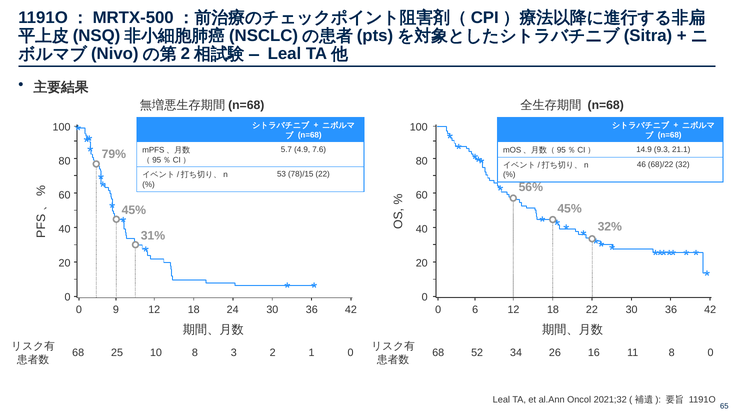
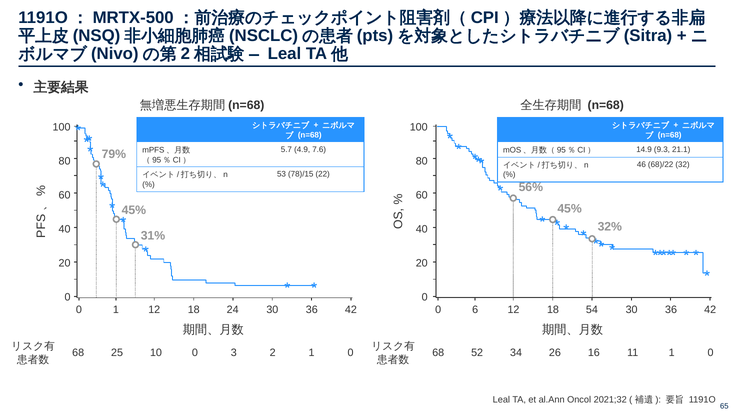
0 9: 9 -> 1 (116, 309)
18 22: 22 -> 54 (592, 309)
10 8: 8 -> 0 (195, 352)
11 8: 8 -> 1 (672, 352)
